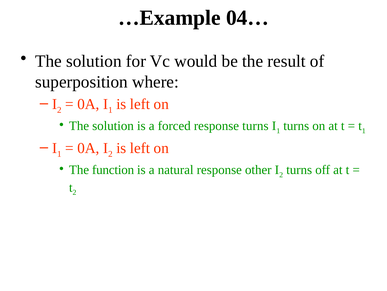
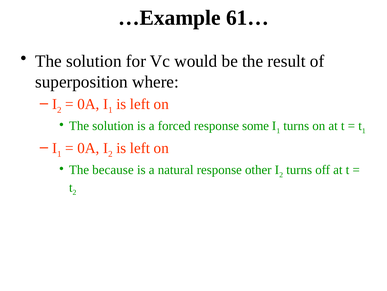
04…: 04… -> 61… (247, 18)
response turns: turns -> some (256, 126)
function: function -> because (113, 169)
